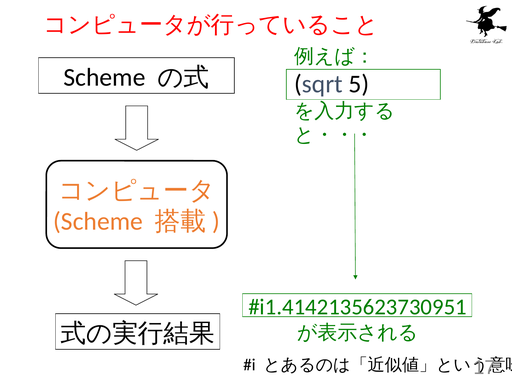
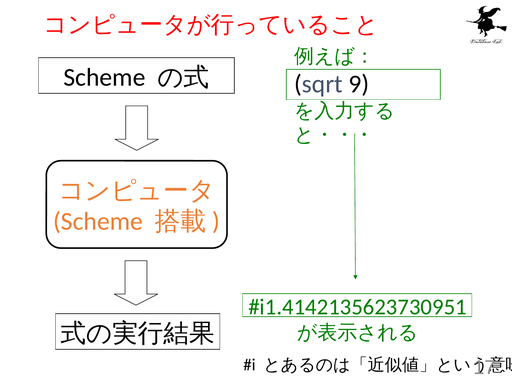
5: 5 -> 9 (359, 84)
